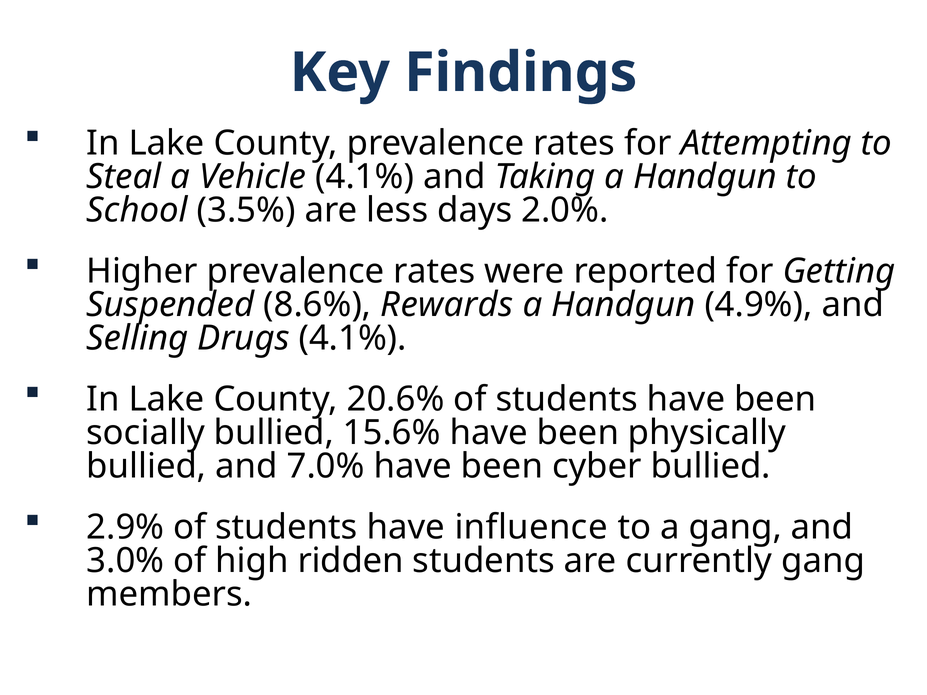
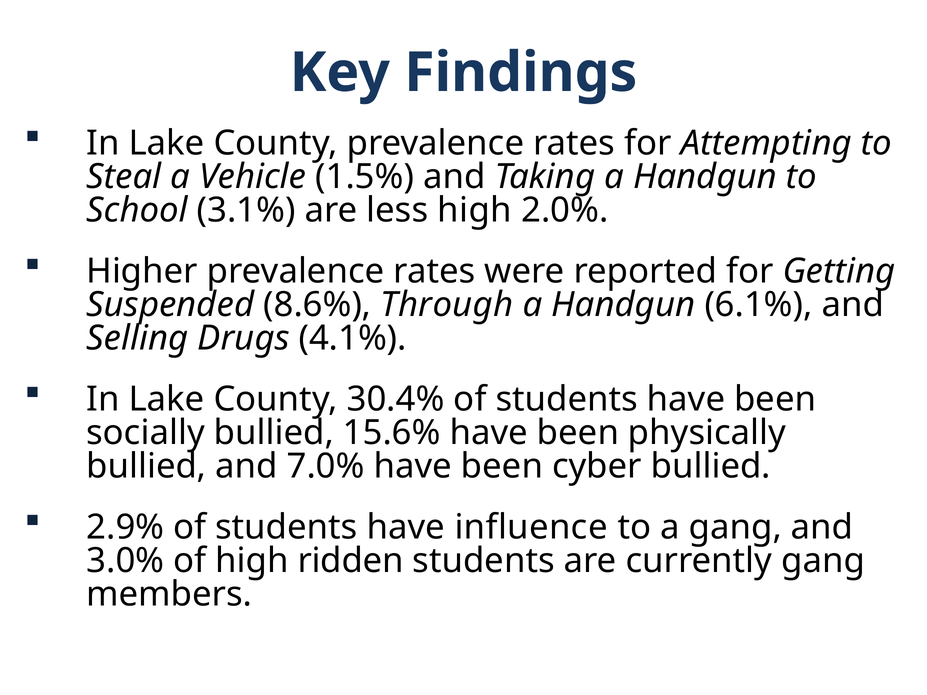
Vehicle 4.1%: 4.1% -> 1.5% (365, 177)
3.5%: 3.5% -> 3.1% (246, 210)
less days: days -> high (475, 210)
Rewards: Rewards -> Through (447, 305)
4.9%: 4.9% -> 6.1% (759, 305)
20.6%: 20.6% -> 30.4% (396, 399)
